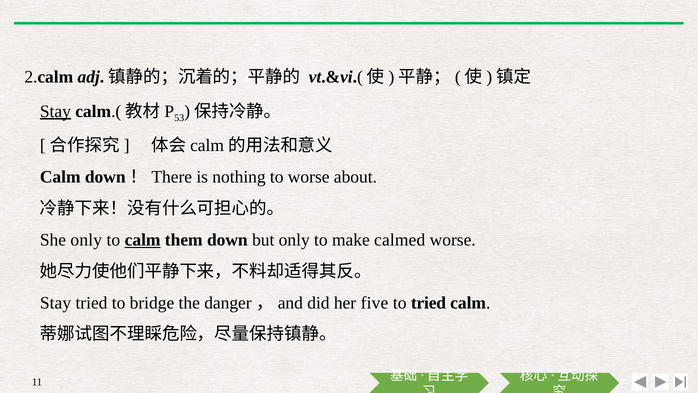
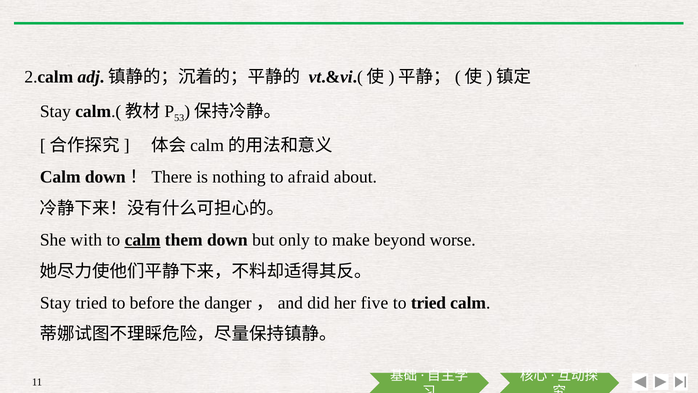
Stay underline: present -> none (55, 111)
to worse: worse -> afraid (309, 177)
She only: only -> with (86, 240)
calmed: calmed -> beyond (400, 240)
bridge: bridge -> before (152, 302)
